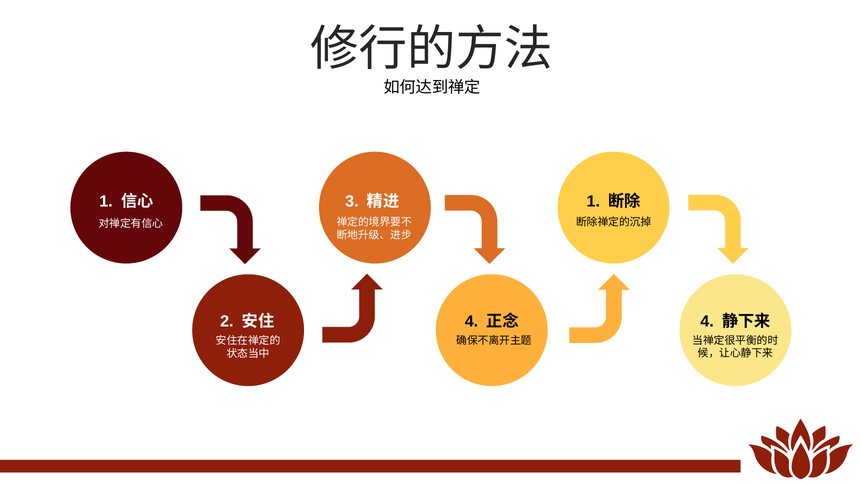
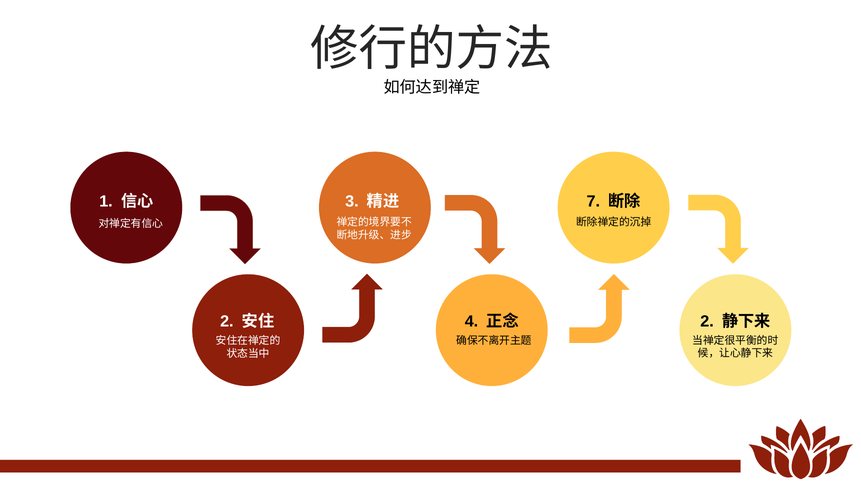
1: 1 -> 7 (593, 202)
4: 4 -> 2 (707, 322)
